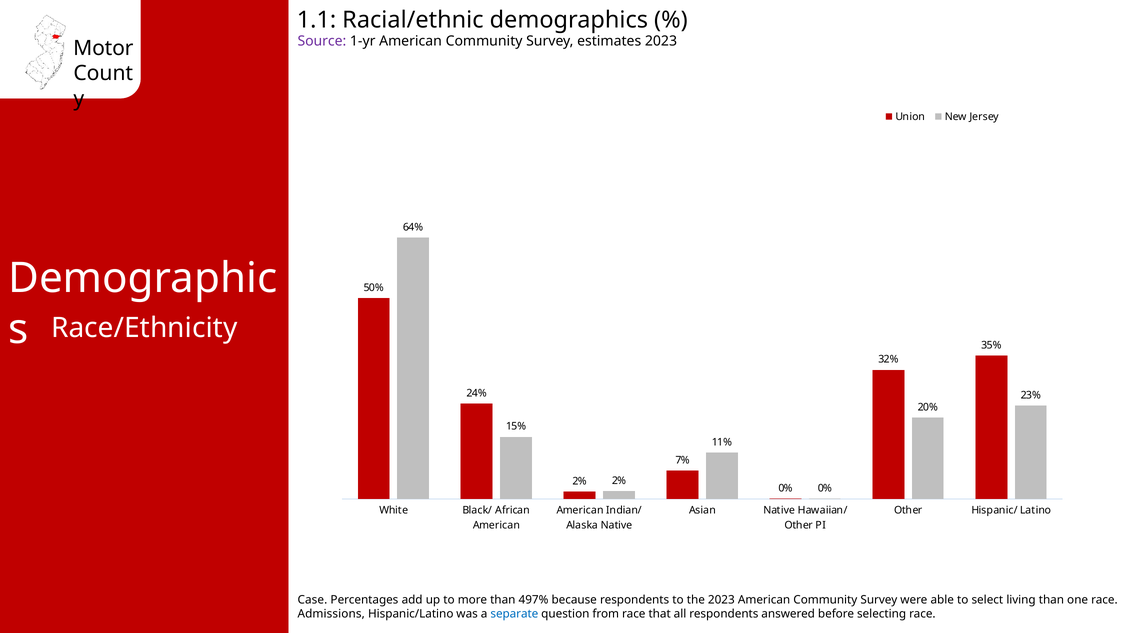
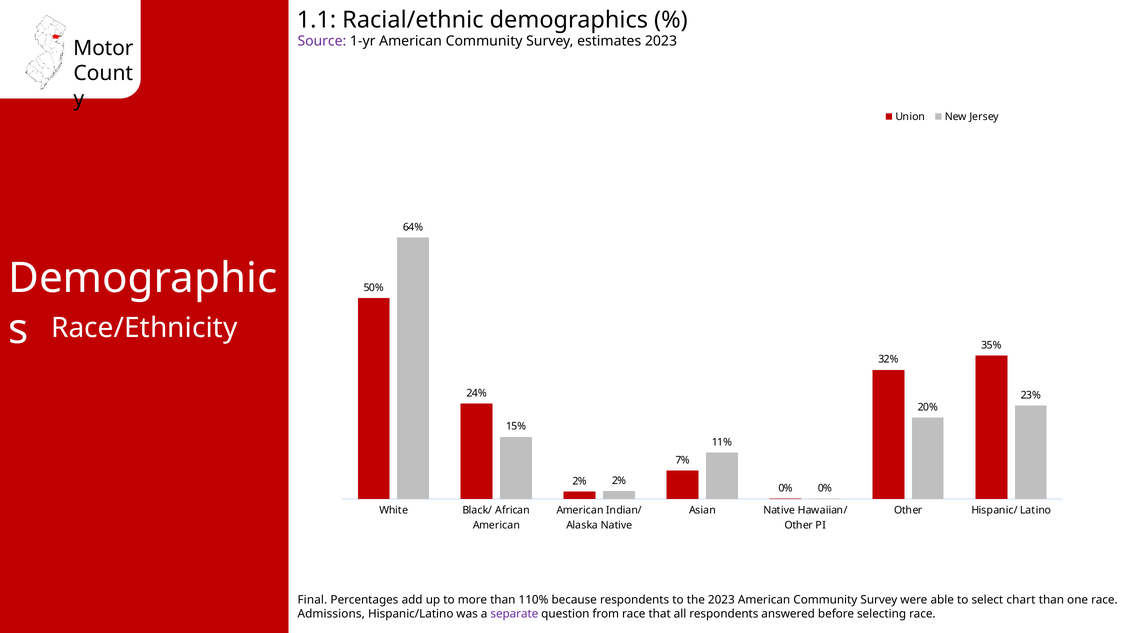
Case: Case -> Final (312, 600)
497%: 497% -> 110% (534, 600)
living: living -> chart (1021, 600)
separate colour: blue -> purple (514, 614)
